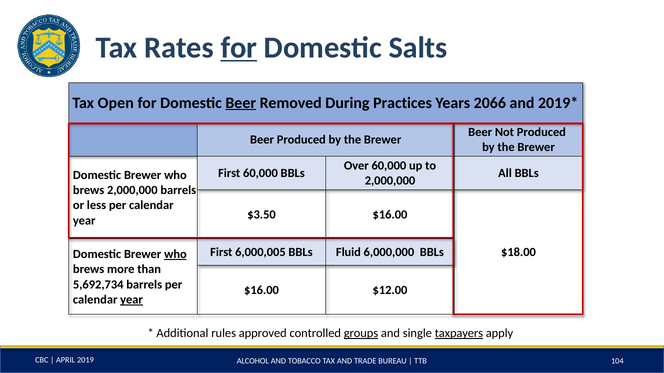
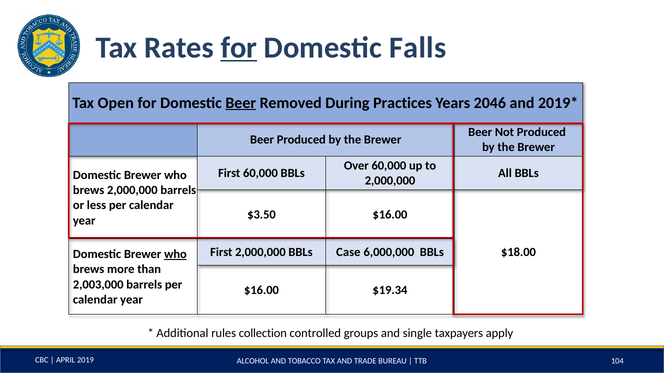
Salts: Salts -> Falls (418, 48)
2066: 2066 -> 2046 (490, 103)
First 6,000,005: 6,000,005 -> 2,000,000 (260, 253)
Fluid: Fluid -> Case (348, 253)
5,692,734: 5,692,734 -> 2,003,000 (98, 285)
$12.00: $12.00 -> $19.34 (390, 290)
year underline: present -> none (132, 300)
approved: approved -> collection (263, 334)
groups underline: present -> none (361, 334)
taxpayers underline: present -> none (459, 334)
